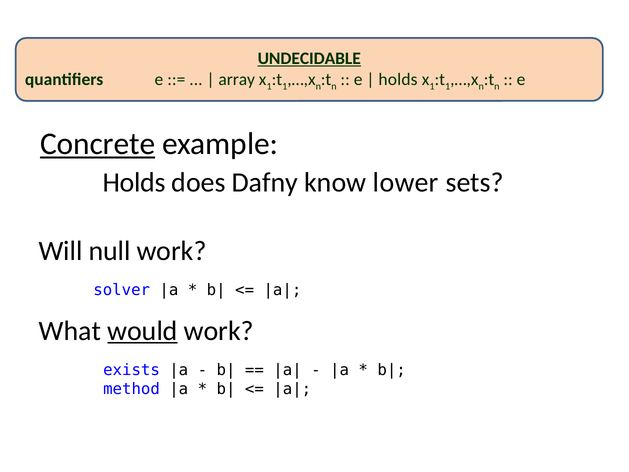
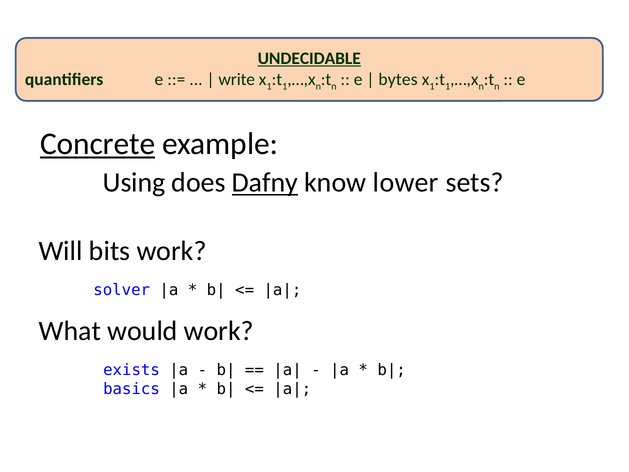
array: array -> write (237, 80)
holds: holds -> bytes (398, 80)
Holds: Holds -> Using (134, 183)
Dafny underline: none -> present (265, 183)
null: null -> bits (110, 251)
would underline: present -> none (142, 331)
method: method -> basics (132, 389)
